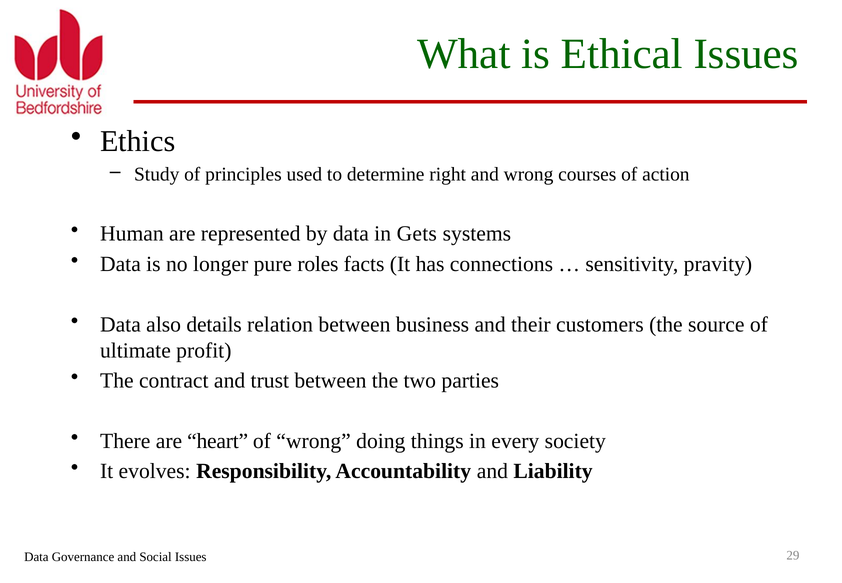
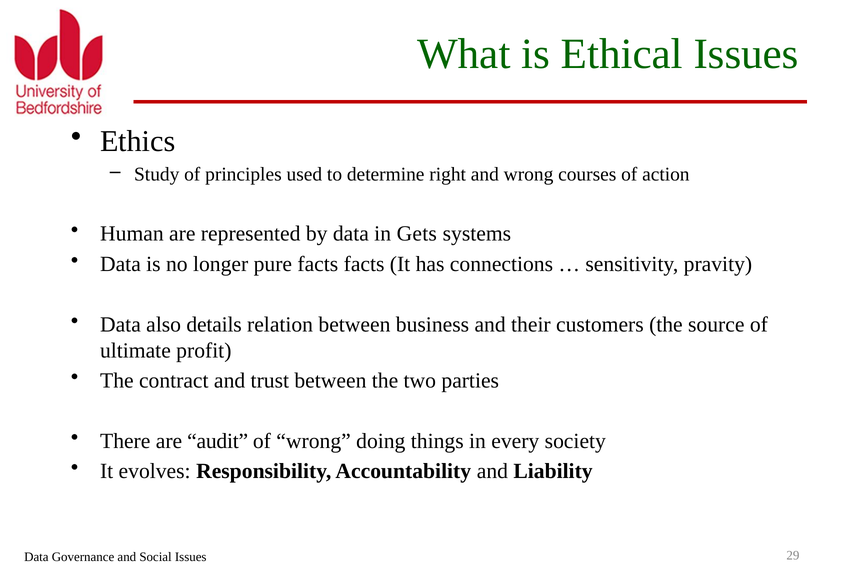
pure roles: roles -> facts (318, 264)
heart: heart -> audit (218, 441)
